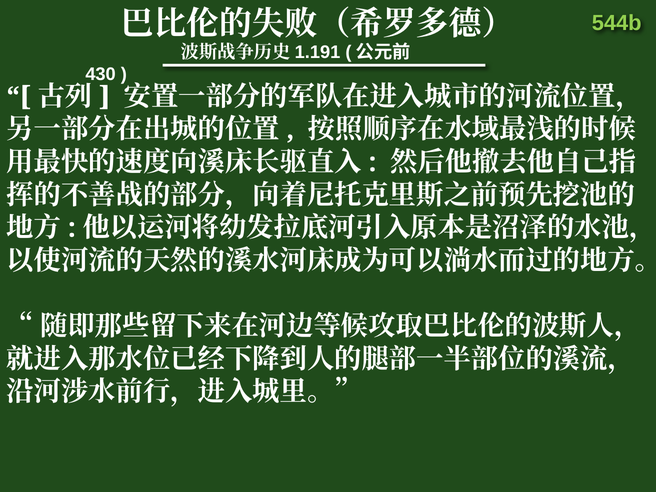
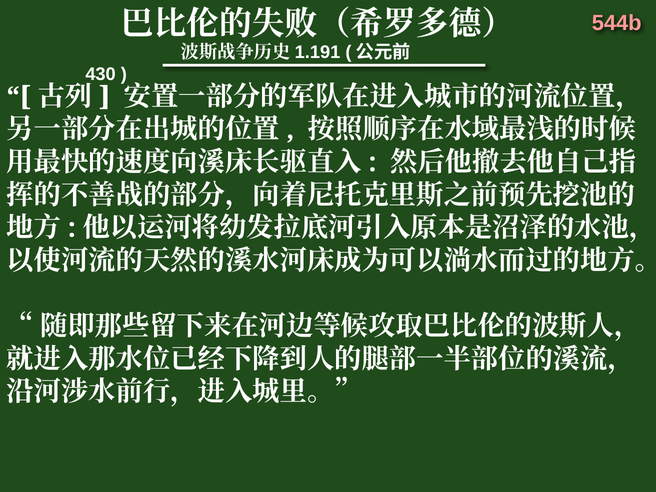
544b colour: light green -> pink (617, 23)
